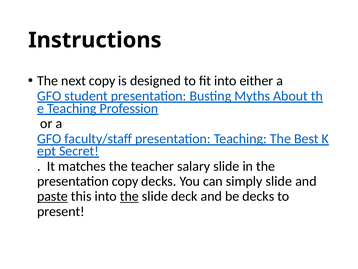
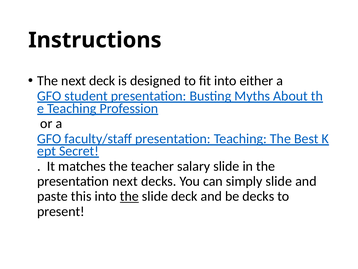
next copy: copy -> deck (102, 81)
presentation copy: copy -> next (125, 181)
paste underline: present -> none (53, 196)
